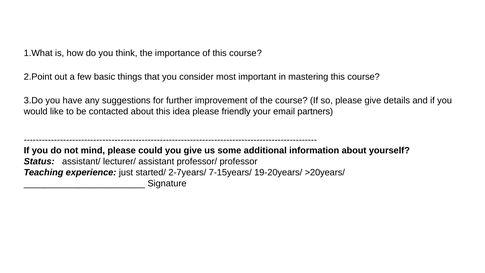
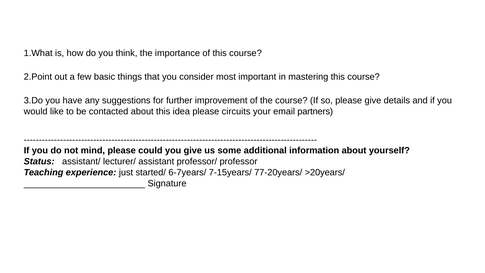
friendly: friendly -> circuits (236, 111)
2-7years/: 2-7years/ -> 6-7years/ (187, 172)
19-20years/: 19-20years/ -> 77-20years/ (278, 172)
